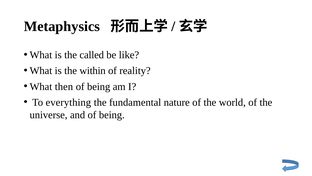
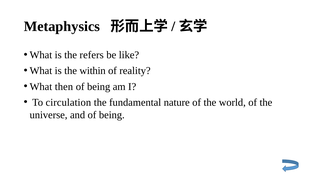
called: called -> refers (92, 55)
everything: everything -> circulation (68, 102)
